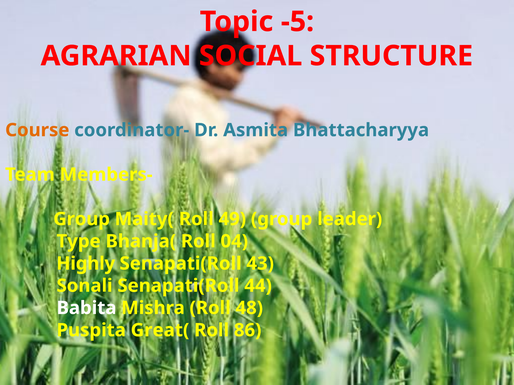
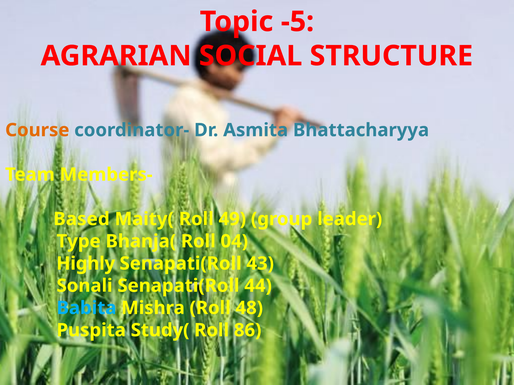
Group: Group -> Based (81, 219)
Babita colour: white -> light blue (86, 308)
Great(: Great( -> Study( (160, 331)
